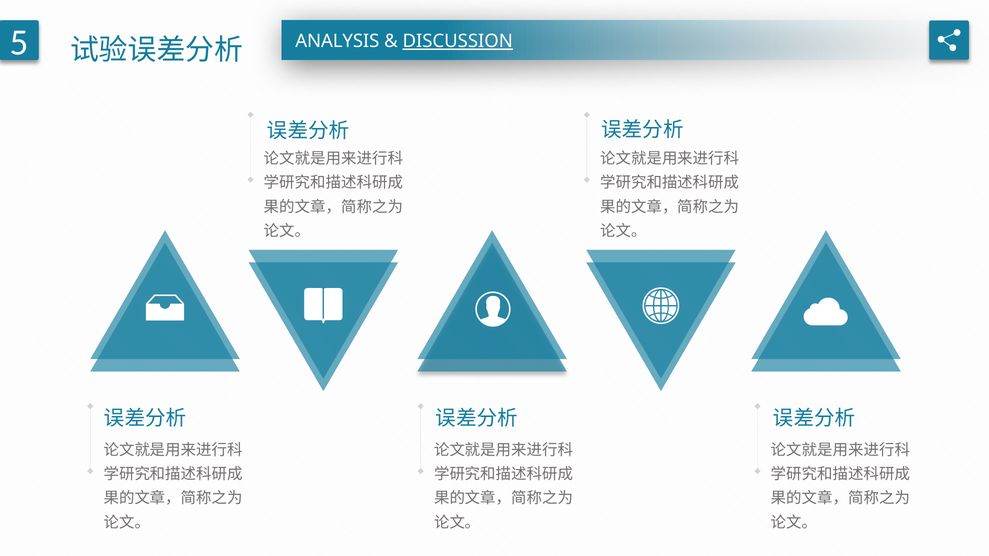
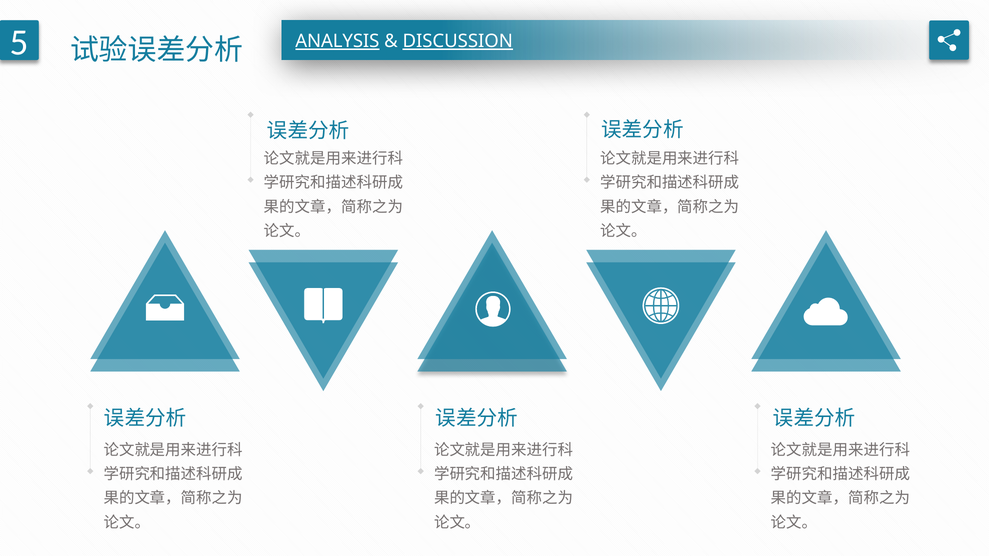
ANALYSIS underline: none -> present (337, 41)
